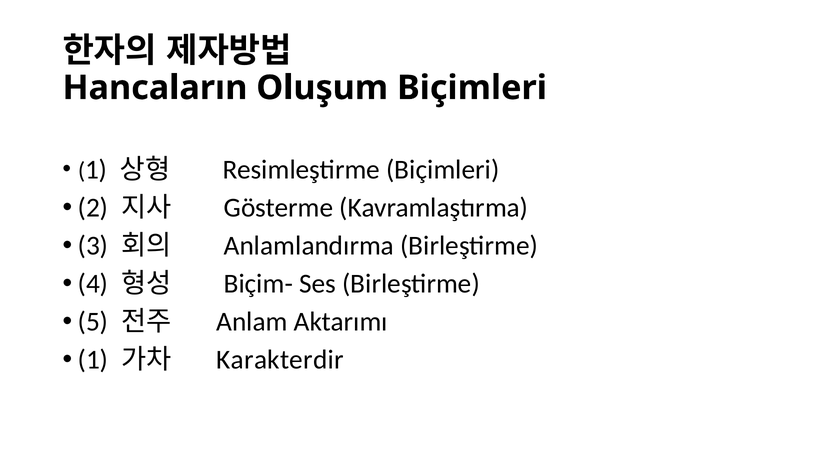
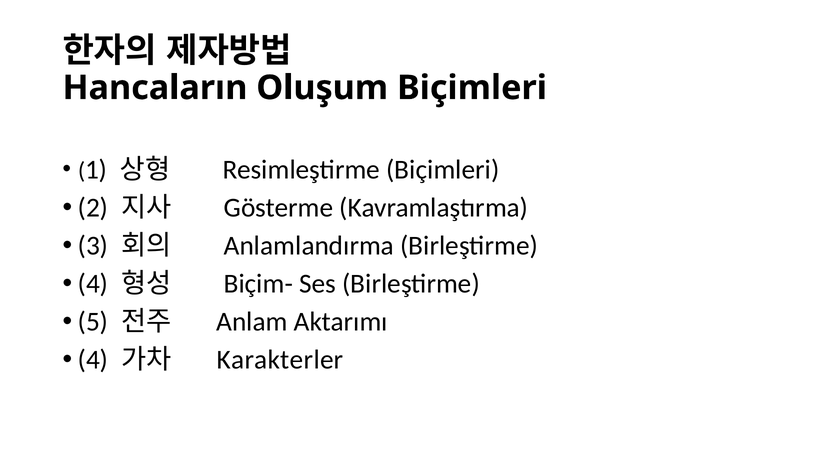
1: 1 -> 4 (93, 360)
Karakterdir: Karakterdir -> Karakterler (280, 360)
